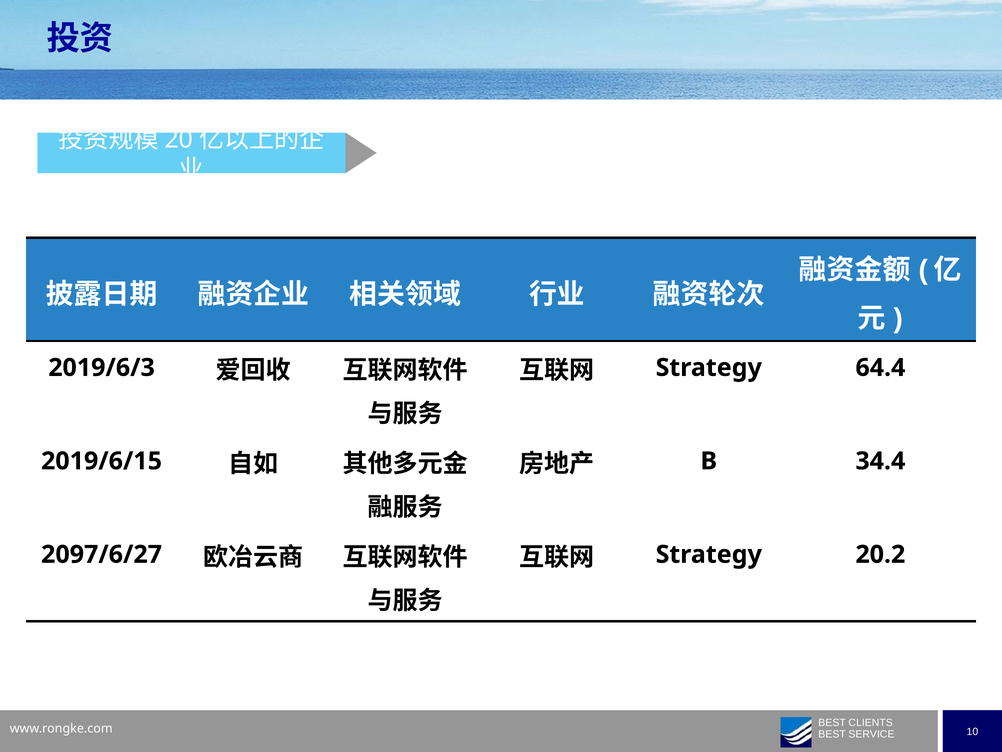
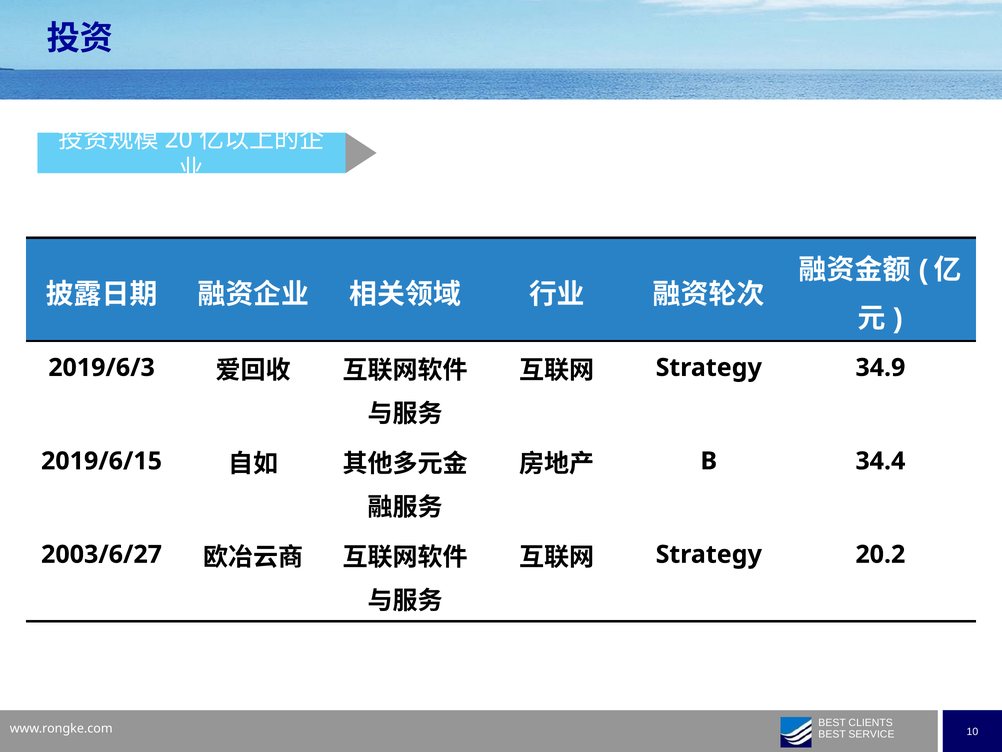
64.4: 64.4 -> 34.9 (880, 367)
2097/6/27: 2097/6/27 -> 2003/6/27 (102, 554)
